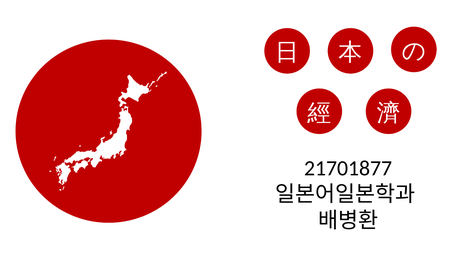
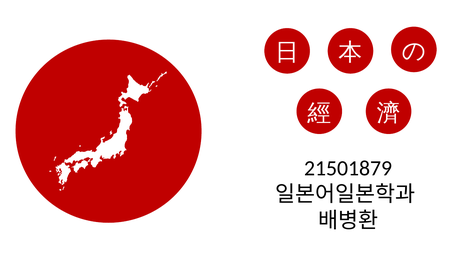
21701877: 21701877 -> 21501879 (348, 168)
